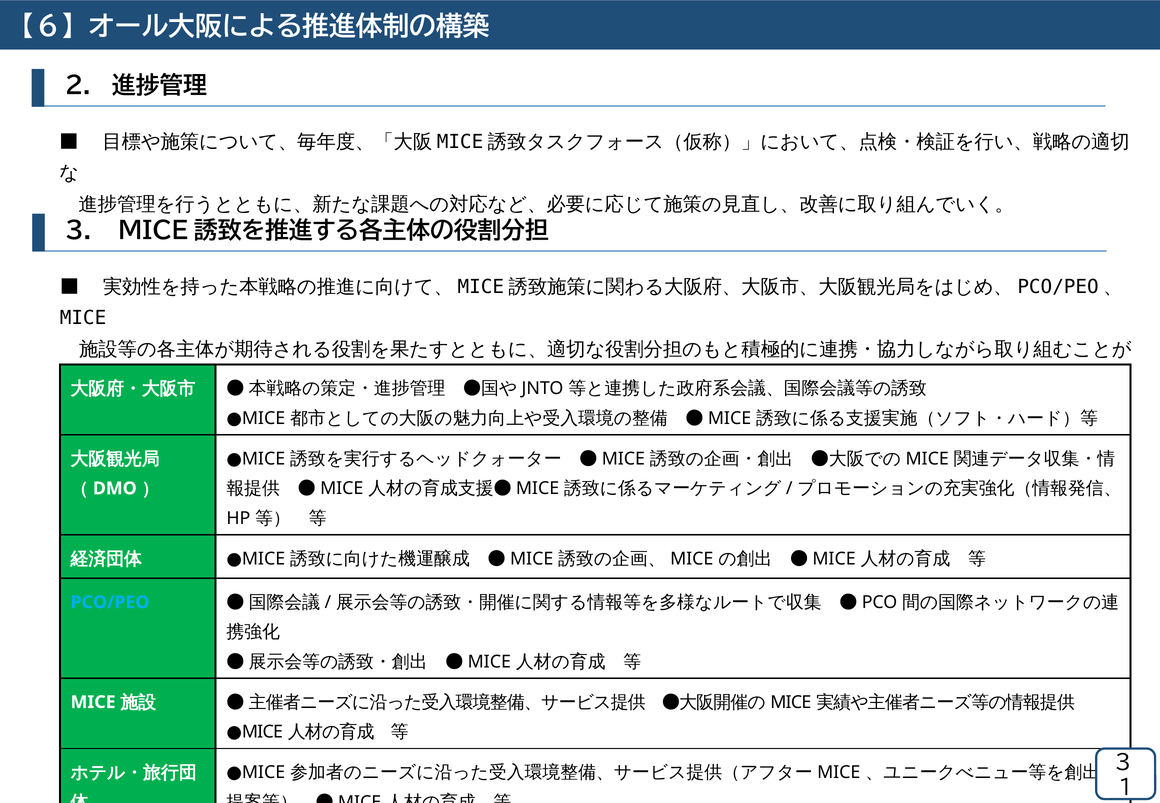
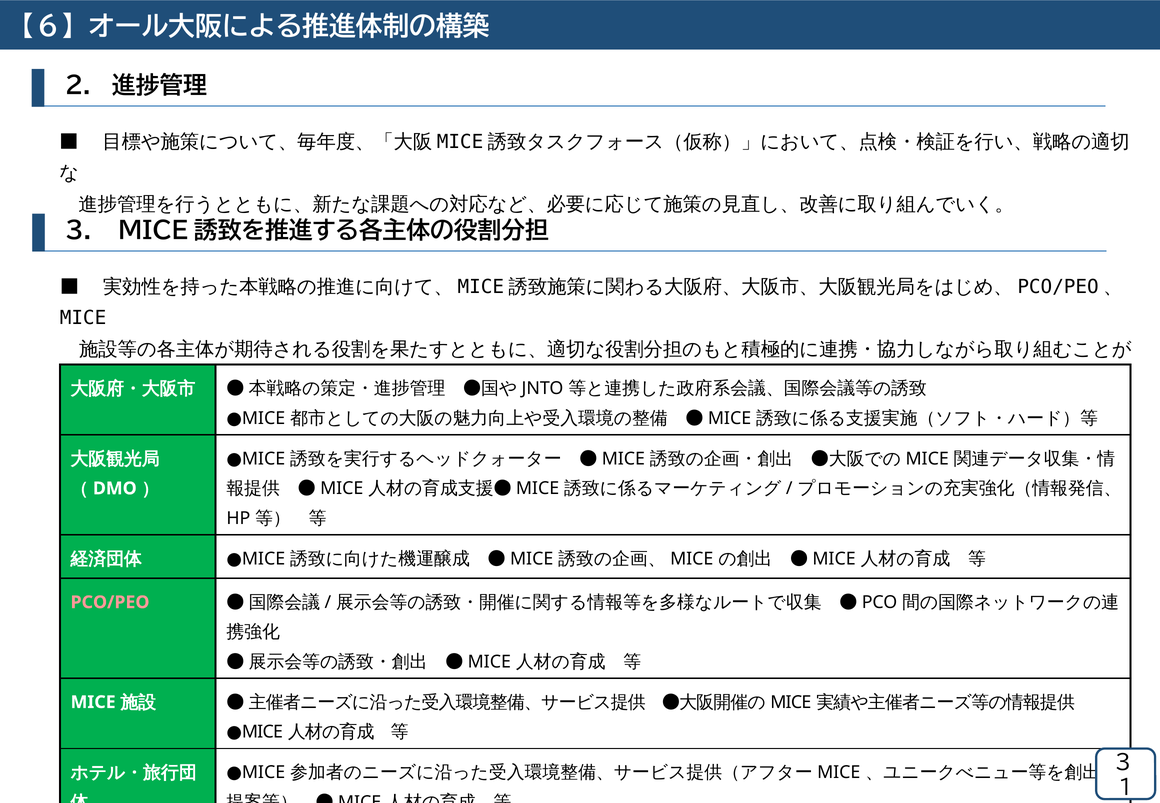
PCO/PEO colour: light blue -> pink (110, 602)
